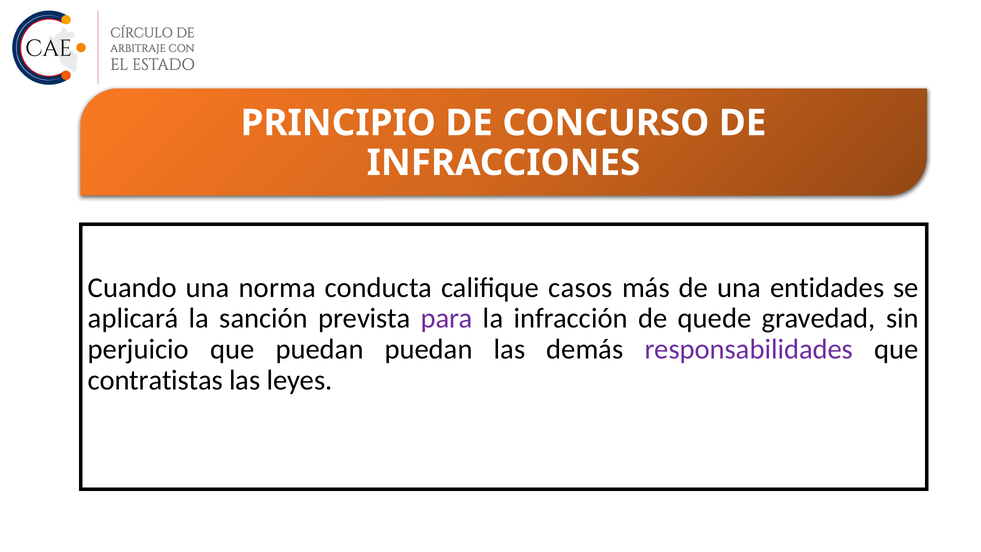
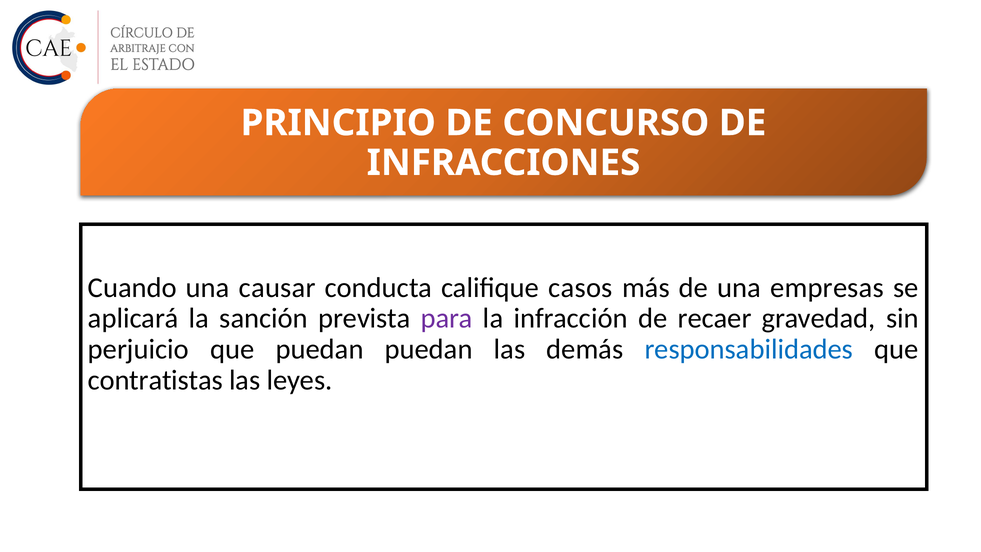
norma: norma -> causar (277, 287)
entidades: entidades -> empresas (827, 287)
quede: quede -> recaer (715, 318)
responsabilidades colour: purple -> blue (749, 349)
